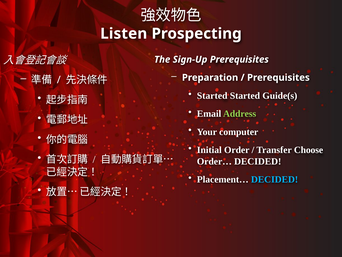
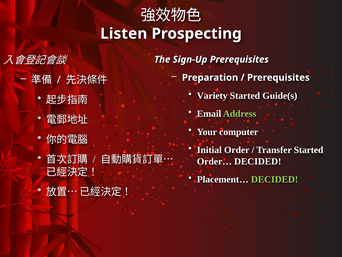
Started: Started -> Variety (212, 95)
Transfer Choose: Choose -> Started (309, 150)
DECIDED colour: light blue -> light green (275, 179)
